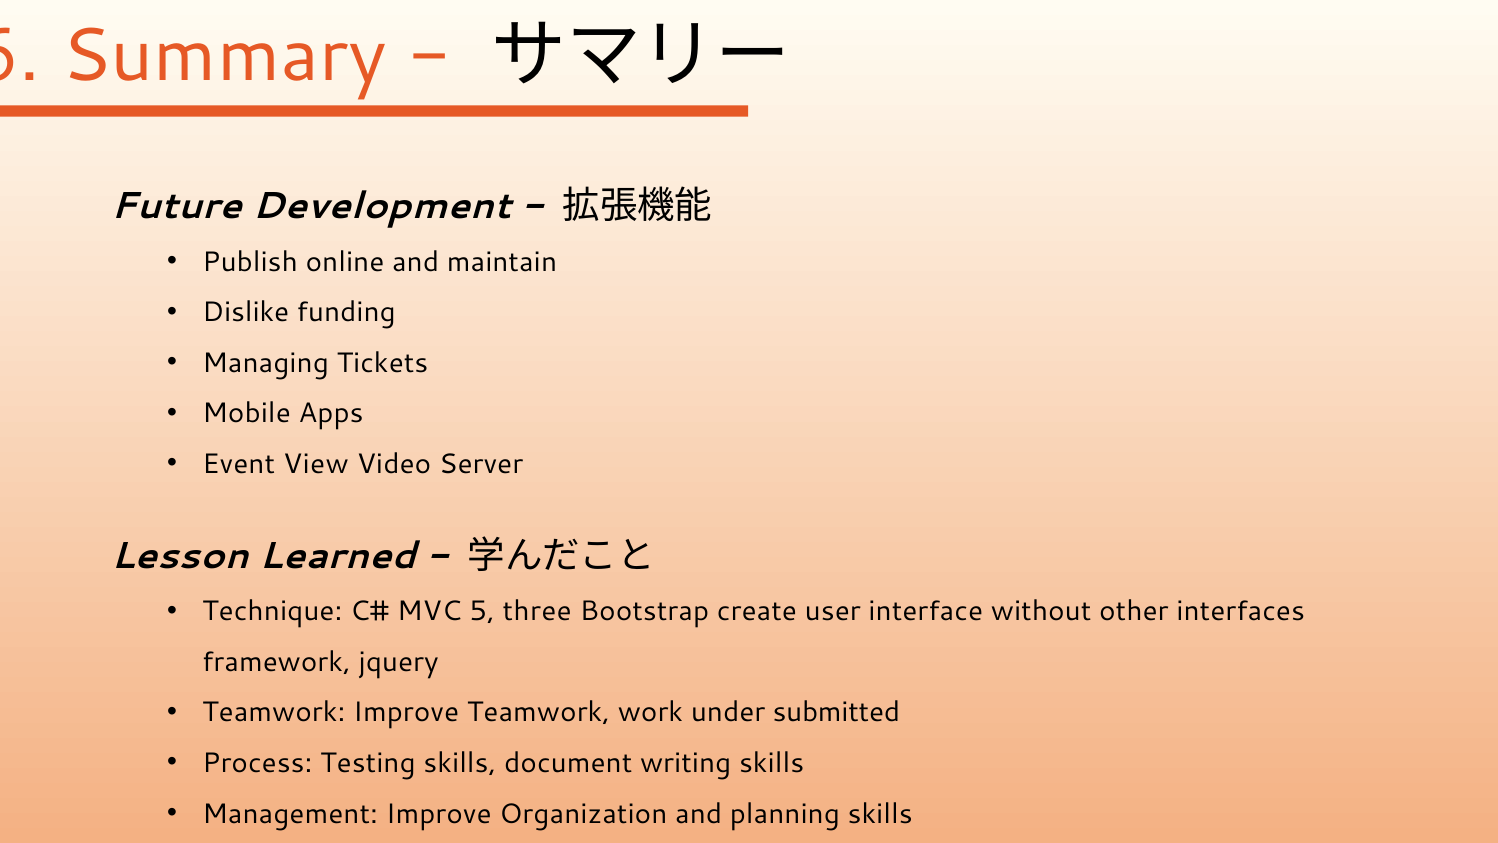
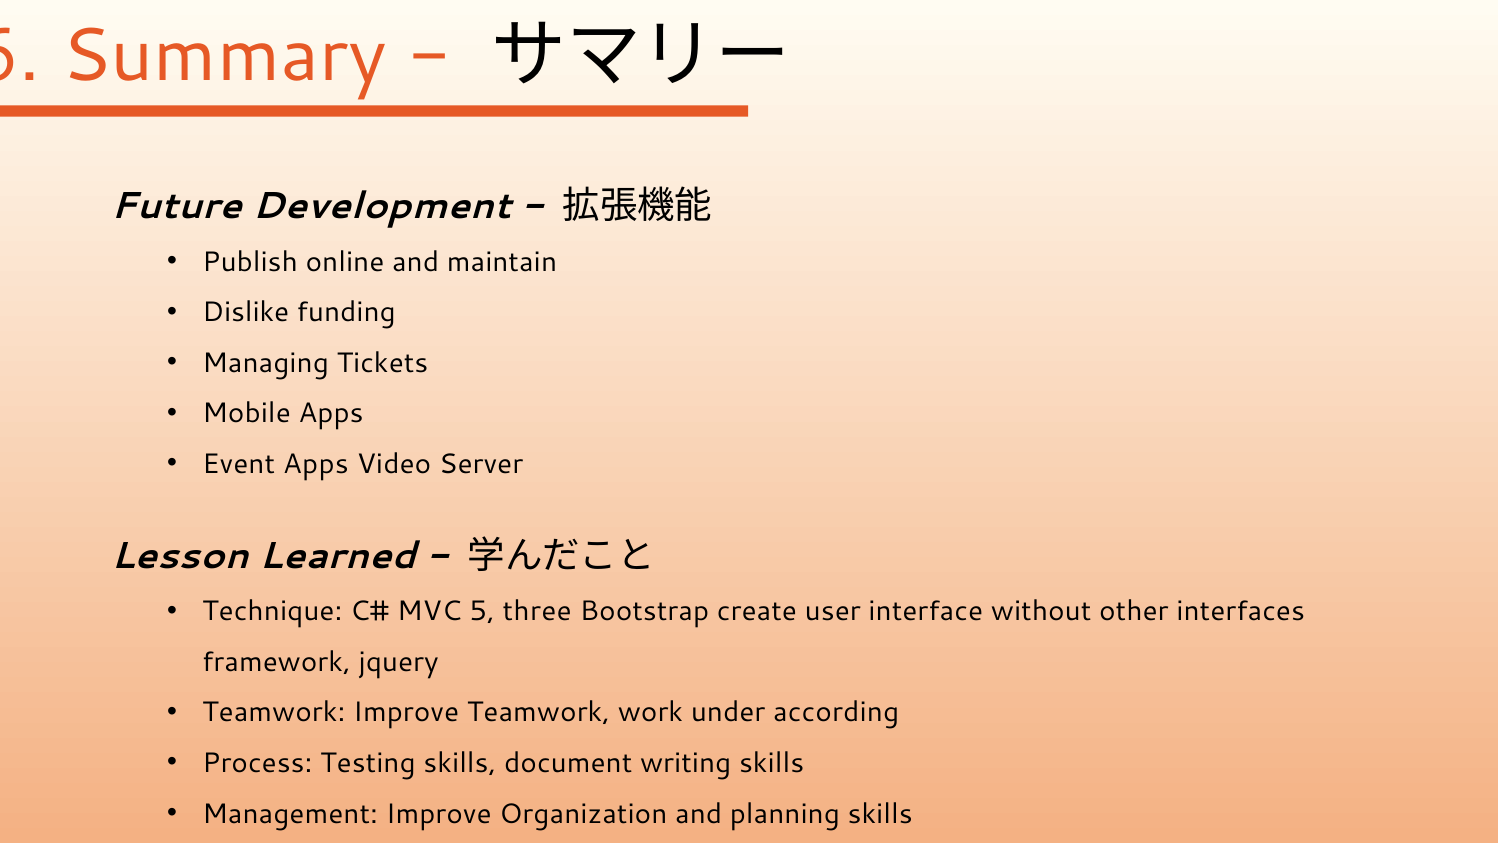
Event View: View -> Apps (316, 464)
submitted: submitted -> according (836, 712)
